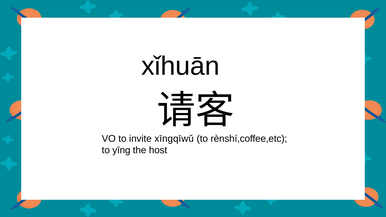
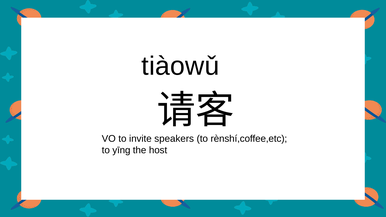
xǐhuān: xǐhuān -> tiàowǔ (180, 66)
xīngqīwǔ: xīngqīwǔ -> speakers (174, 139)
